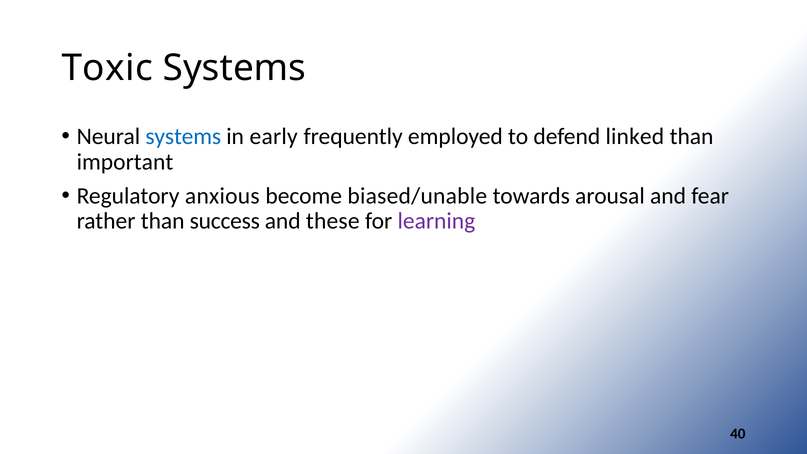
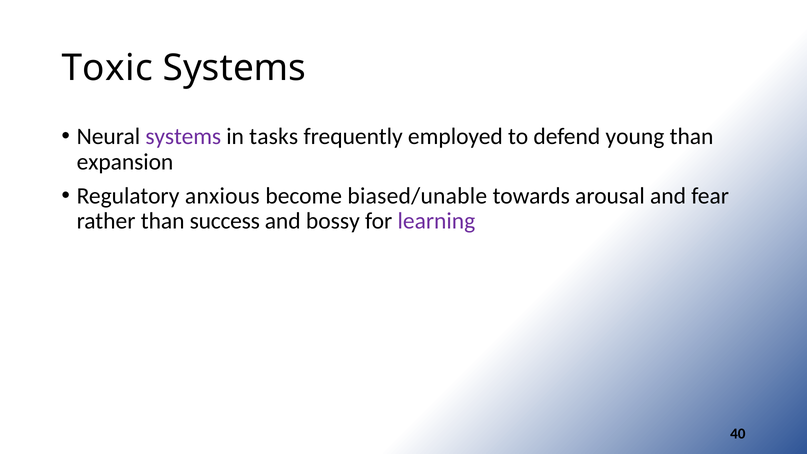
systems colour: blue -> purple (183, 136)
early: early -> tasks (274, 136)
linked: linked -> young (635, 136)
important: important -> expansion (125, 162)
these: these -> bossy (333, 221)
